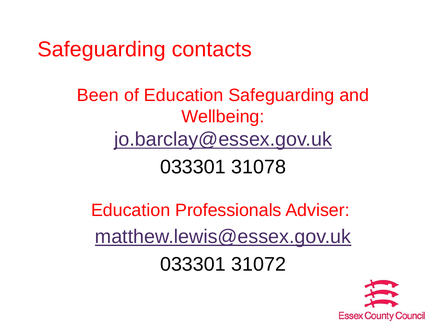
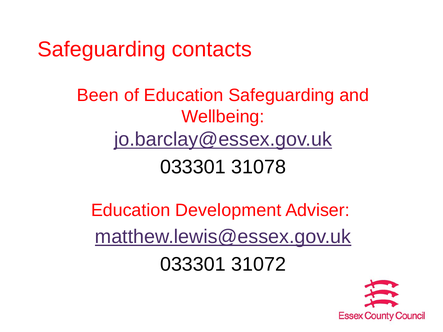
Professionals: Professionals -> Development (228, 210)
